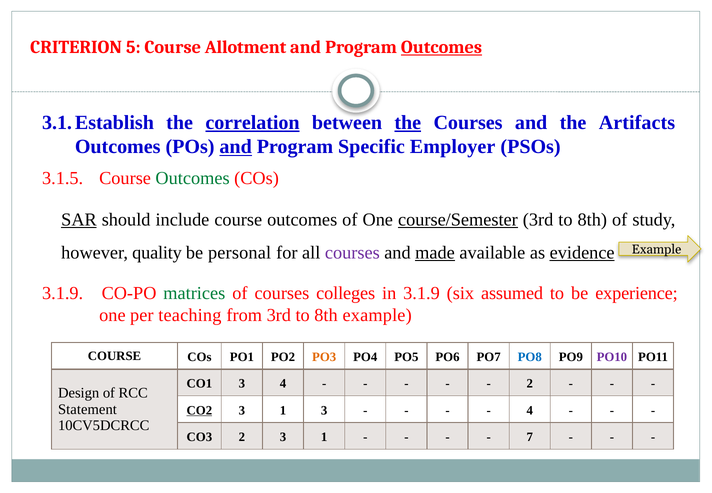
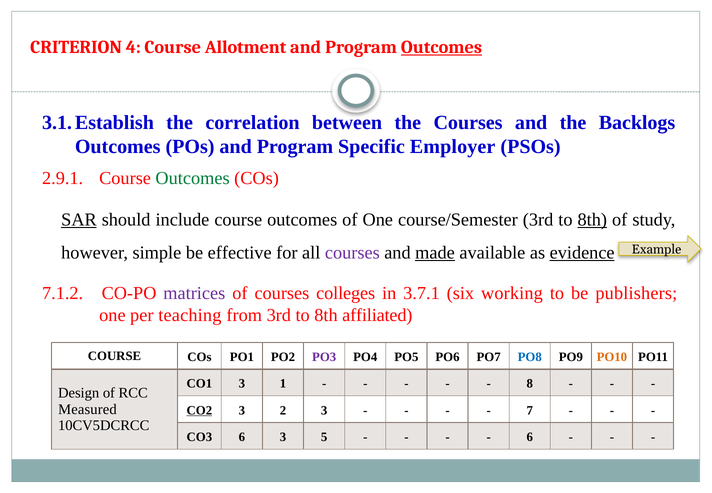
5: 5 -> 4 (133, 47)
correlation underline: present -> none (253, 123)
the underline: present -> none (408, 123)
Artifacts: Artifacts -> Backlogs (637, 123)
and underline: present -> none (236, 147)
3.1.5: 3.1.5 -> 2.9.1 (63, 178)
course/Semester underline: present -> none (458, 220)
8th underline: none -> present (592, 220)
quality: quality -> simple (157, 253)
personal: personal -> effective (240, 253)
3.1.9: 3.1.9 -> 7.1.2 (63, 293)
matrices colour: green -> purple (194, 293)
in 3.1.9: 3.1.9 -> 3.7.1 (421, 293)
assumed: assumed -> working (512, 293)
experience: experience -> publishers (636, 293)
8th example: example -> affiliated (377, 315)
PO3 colour: orange -> purple (324, 357)
PO10 colour: purple -> orange (612, 357)
3 4: 4 -> 1 (283, 384)
2: 2 -> 8 (530, 384)
Statement: Statement -> Measured (87, 409)
1: 1 -> 2 (283, 410)
4: 4 -> 7 (530, 410)
CO3 2: 2 -> 6 (242, 437)
1: 1 -> 5 (324, 437)
7: 7 -> 6 (530, 437)
